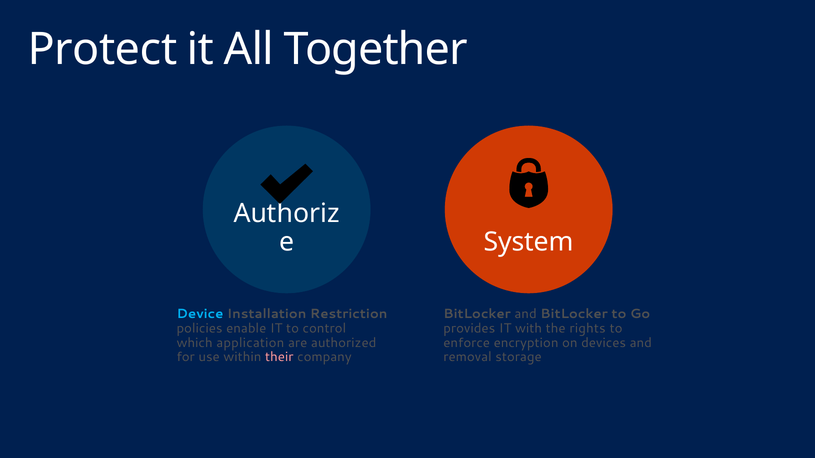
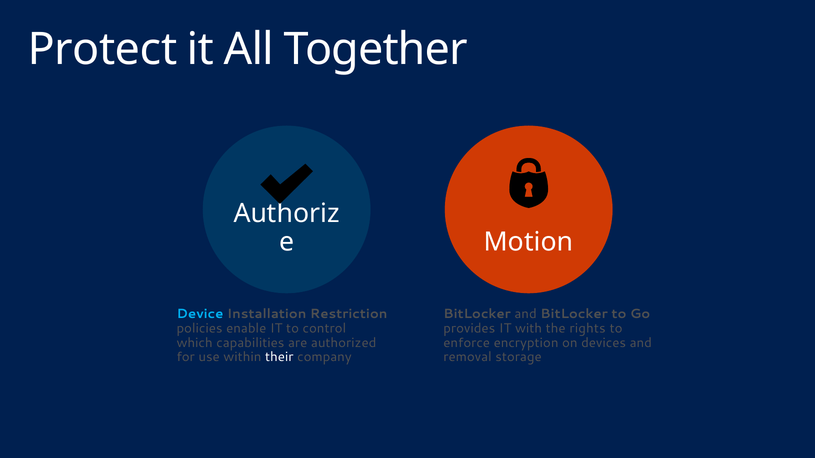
System: System -> Motion (529, 242)
application: application -> capabilities (250, 343)
their colour: pink -> white (279, 357)
